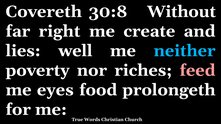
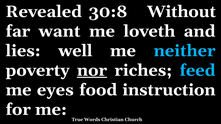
Covereth: Covereth -> Revealed (44, 12)
right: right -> want (60, 31)
create: create -> loveth (149, 31)
nor underline: none -> present (92, 71)
feed colour: pink -> light blue (198, 71)
prolongeth: prolongeth -> instruction (169, 90)
